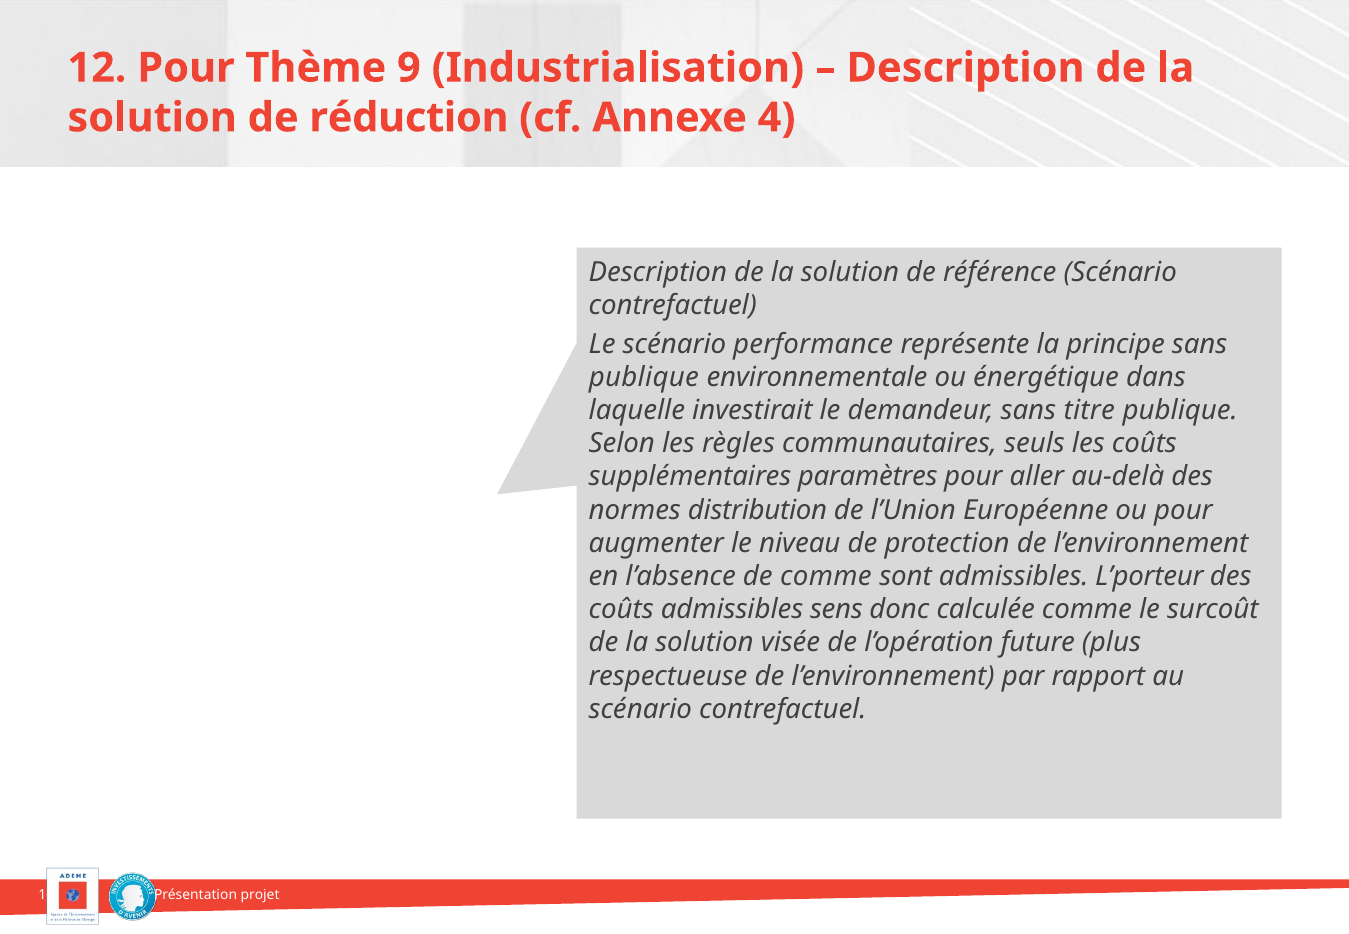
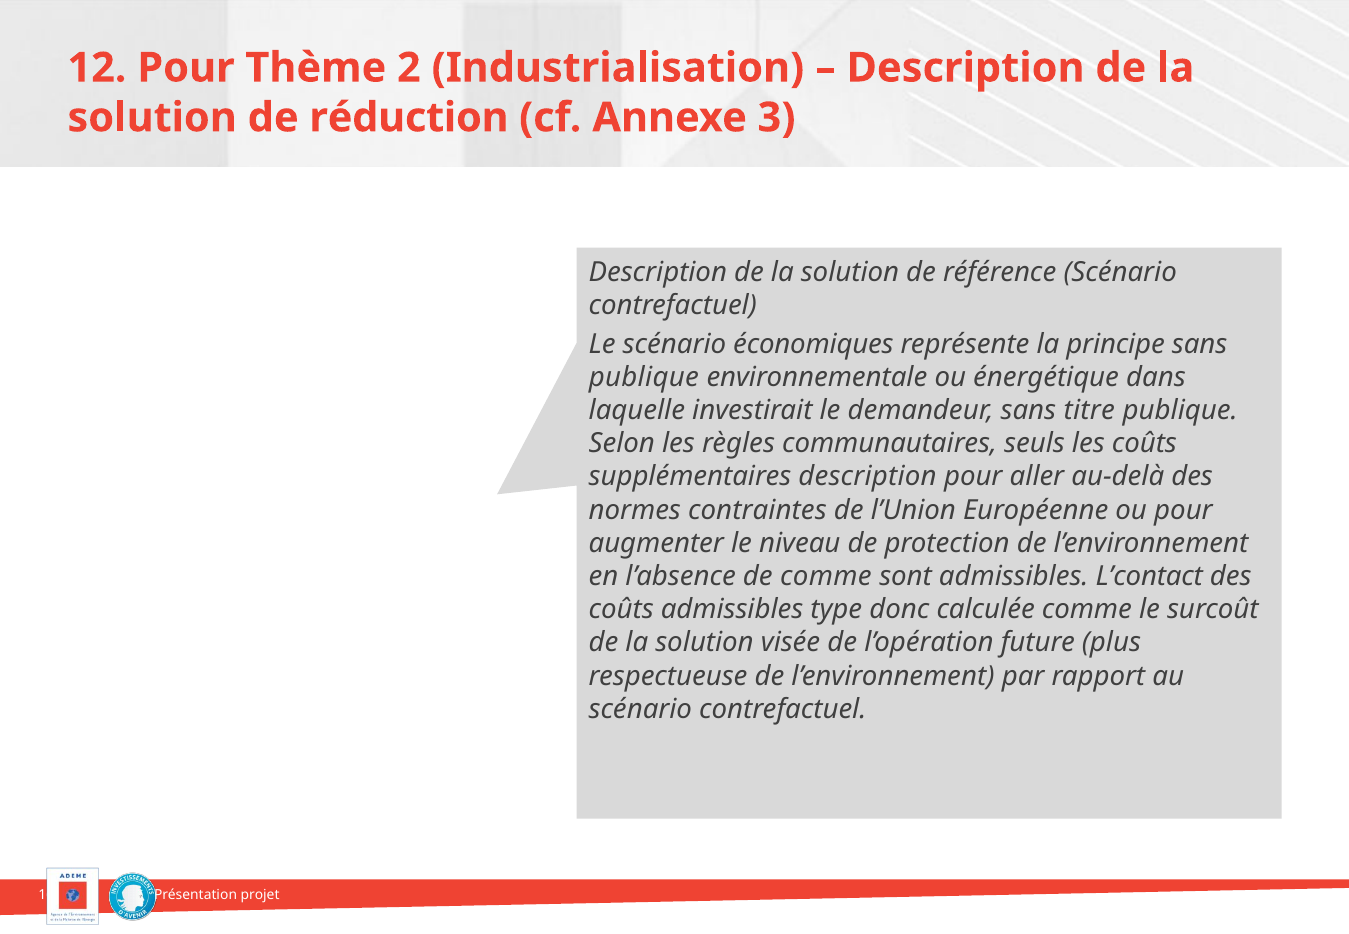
9: 9 -> 2 (409, 68)
4: 4 -> 3 (777, 118)
performance: performance -> économiques (813, 344)
supplémentaires paramètres: paramètres -> description (868, 477)
distribution: distribution -> contraintes (757, 510)
L’porteur: L’porteur -> L’contact (1149, 576)
sens: sens -> type (836, 610)
